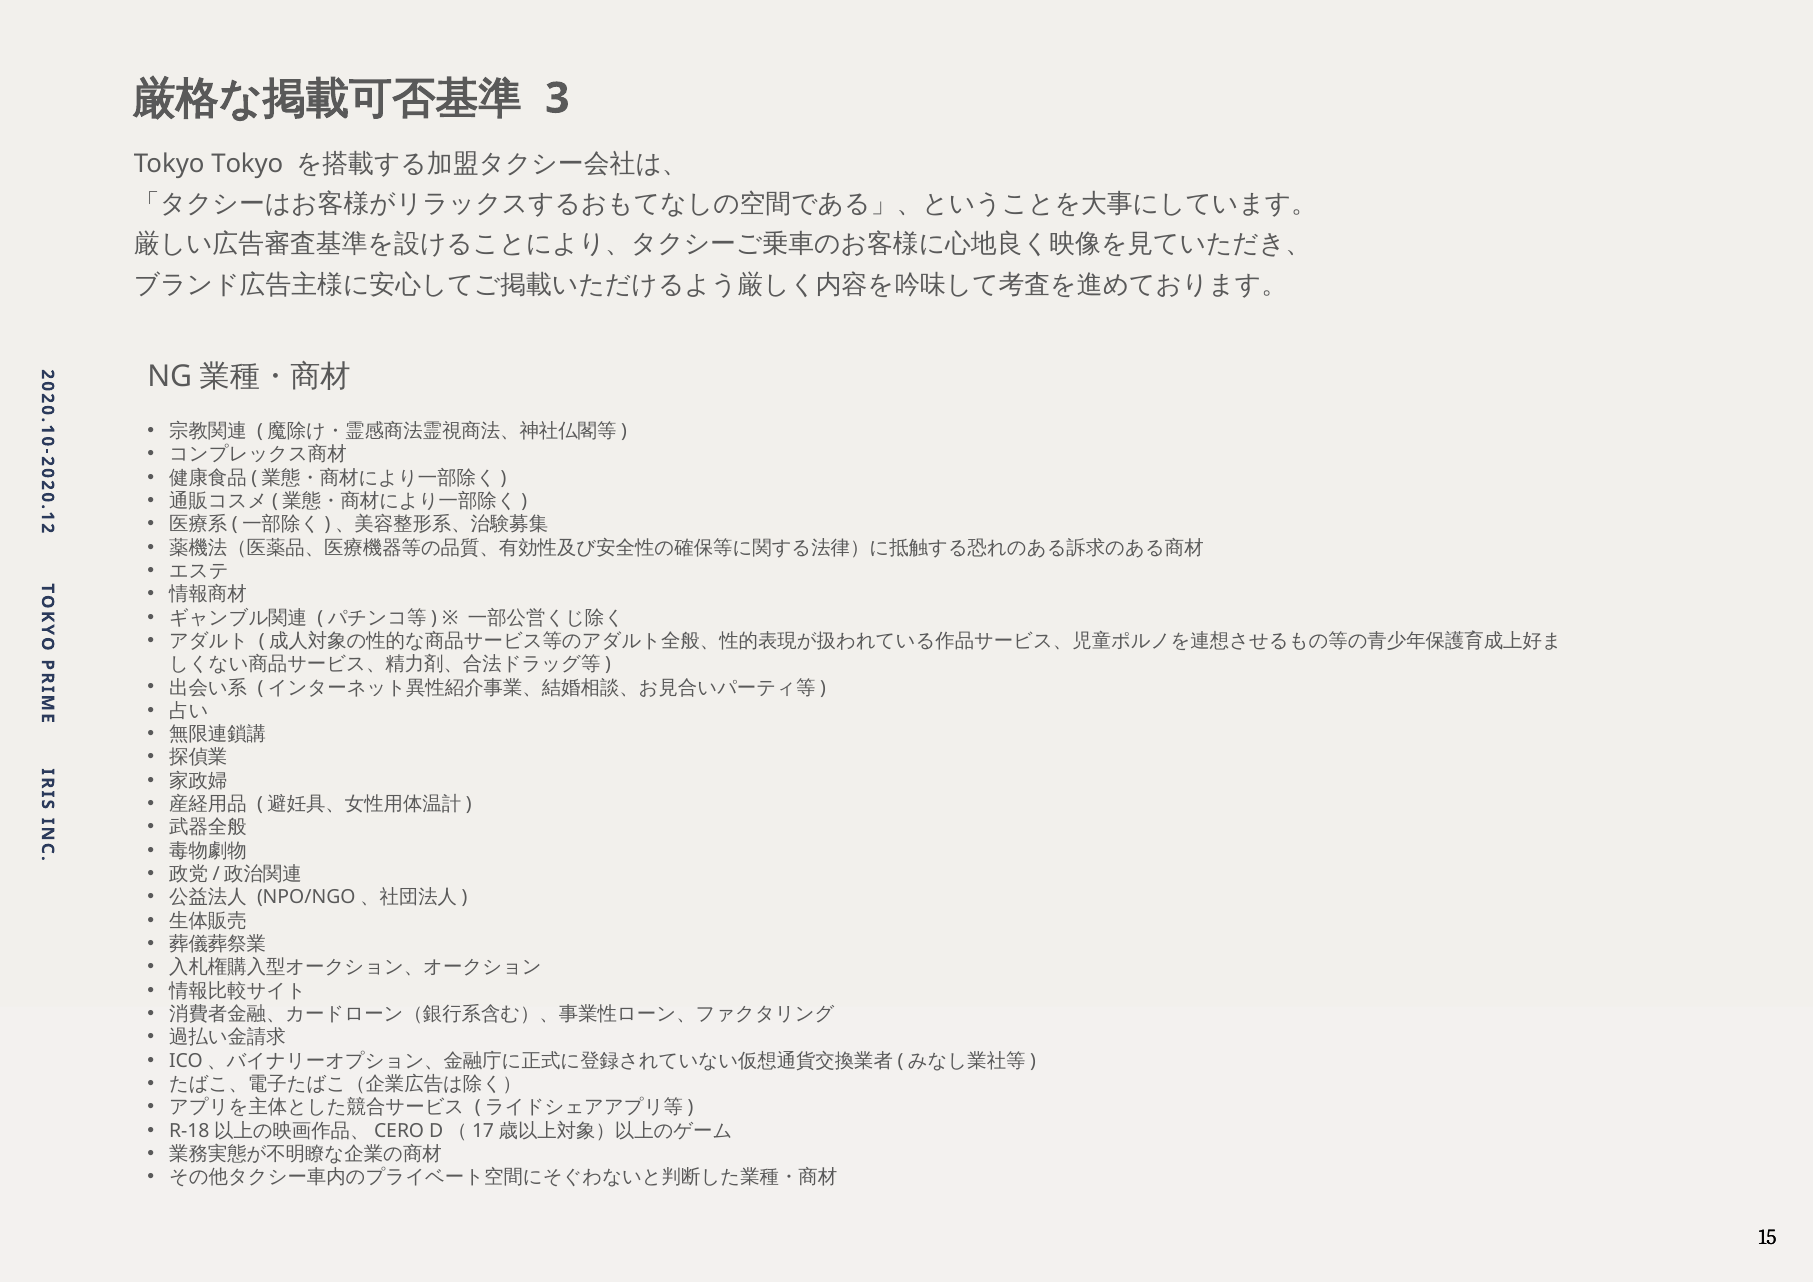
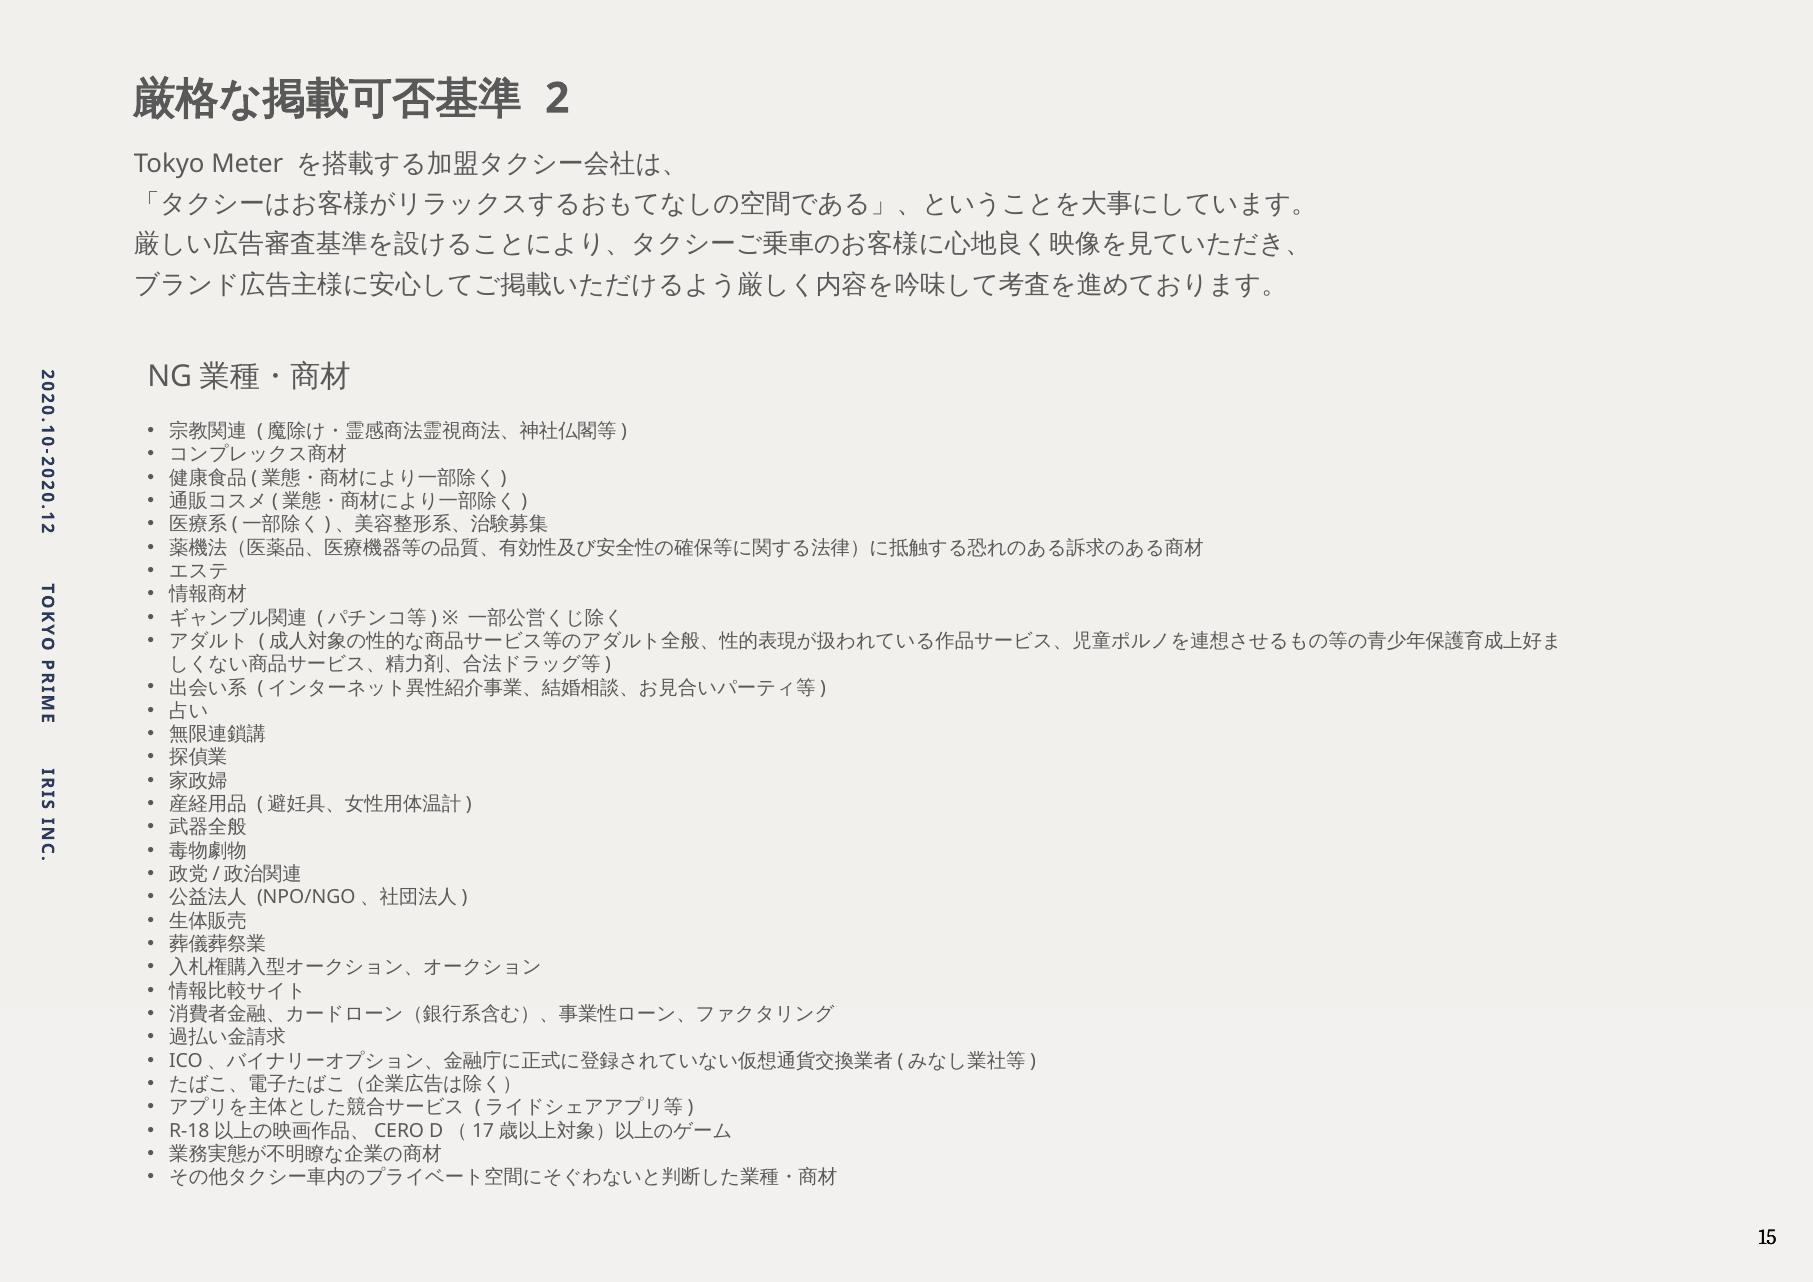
3: 3 -> 2 (557, 98)
Tokyo Tokyo: Tokyo -> Meter (247, 164)
